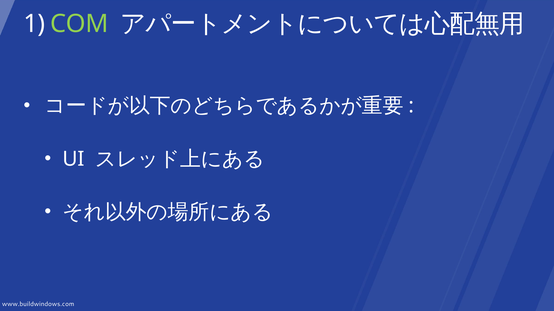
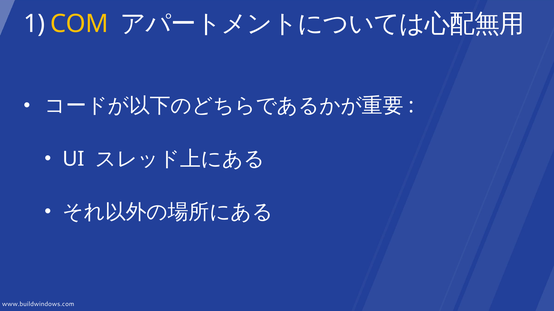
COM colour: light green -> yellow (79, 24)
